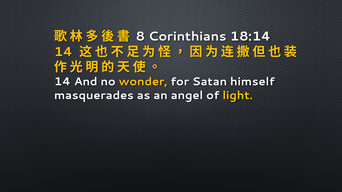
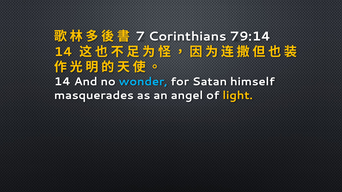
8: 8 -> 7 (140, 37)
18:14: 18:14 -> 79:14 (250, 37)
wonder colour: yellow -> light blue (143, 82)
